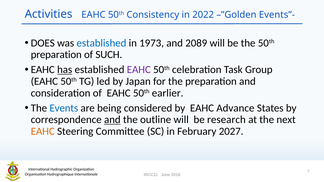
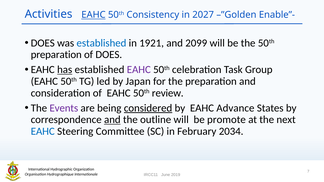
EAHC underline: none -> present (93, 15)
2022: 2022 -> 2027 (203, 15)
Events”-: Events”- -> Enable”- (277, 15)
1973: 1973 -> 1921 (152, 43)
2089: 2089 -> 2099 (196, 43)
of SUCH: SUCH -> DOES (109, 55)
earlier: earlier -> review (168, 93)
Events colour: blue -> purple (64, 108)
considered underline: none -> present (148, 108)
research: research -> promote (226, 120)
EAHC colour: orange -> blue (43, 131)
2027: 2027 -> 2034 (231, 131)
